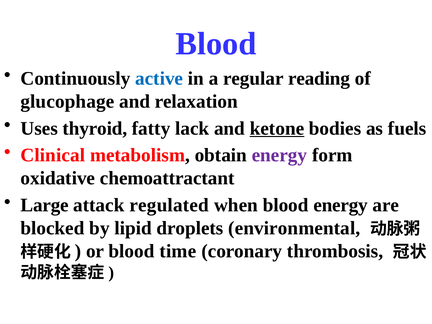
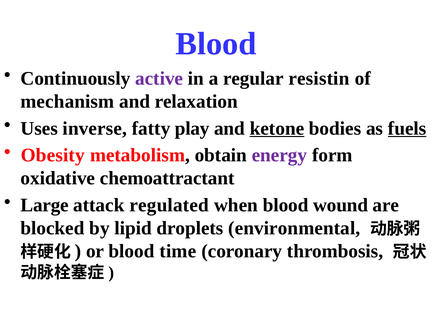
active colour: blue -> purple (159, 78)
reading: reading -> resistin (319, 78)
glucophage: glucophage -> mechanism (67, 101)
thyroid: thyroid -> inverse (95, 128)
lack: lack -> play (192, 128)
fuels underline: none -> present (407, 128)
Clinical: Clinical -> Obesity (53, 155)
blood energy: energy -> wound (341, 205)
